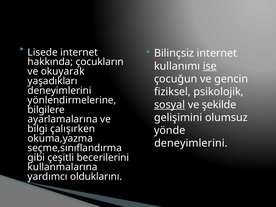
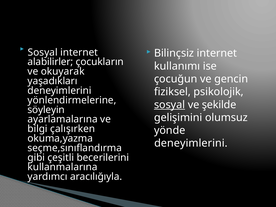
Lisede: Lisede -> Sosyal (43, 52)
hakkında: hakkında -> alabilirler (50, 62)
ise underline: present -> none (210, 66)
bilgilere: bilgilere -> söyleyin (46, 110)
olduklarını: olduklarını -> aracılığıyla (96, 177)
